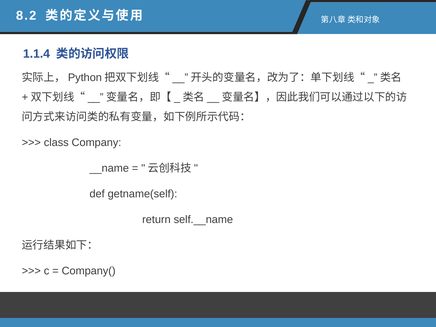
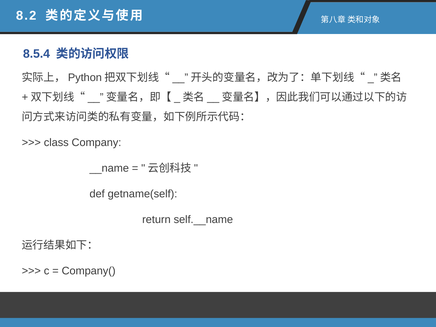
1.1.4: 1.1.4 -> 8.5.4 (37, 54)
